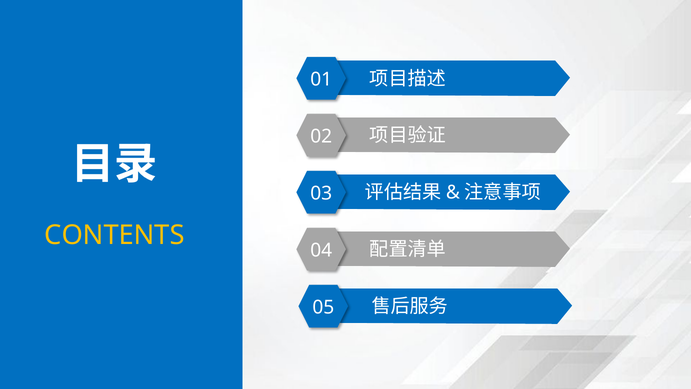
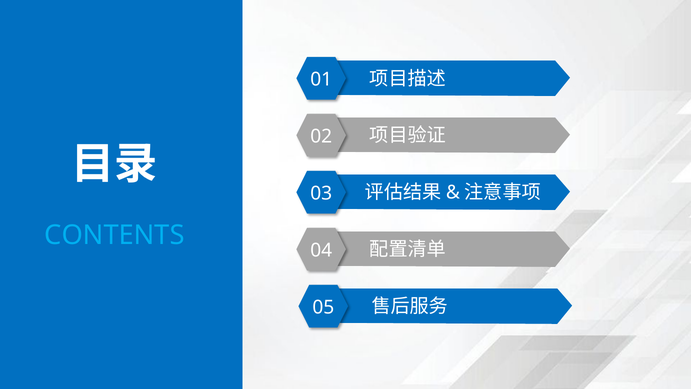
CONTENTS colour: yellow -> light blue (114, 235)
